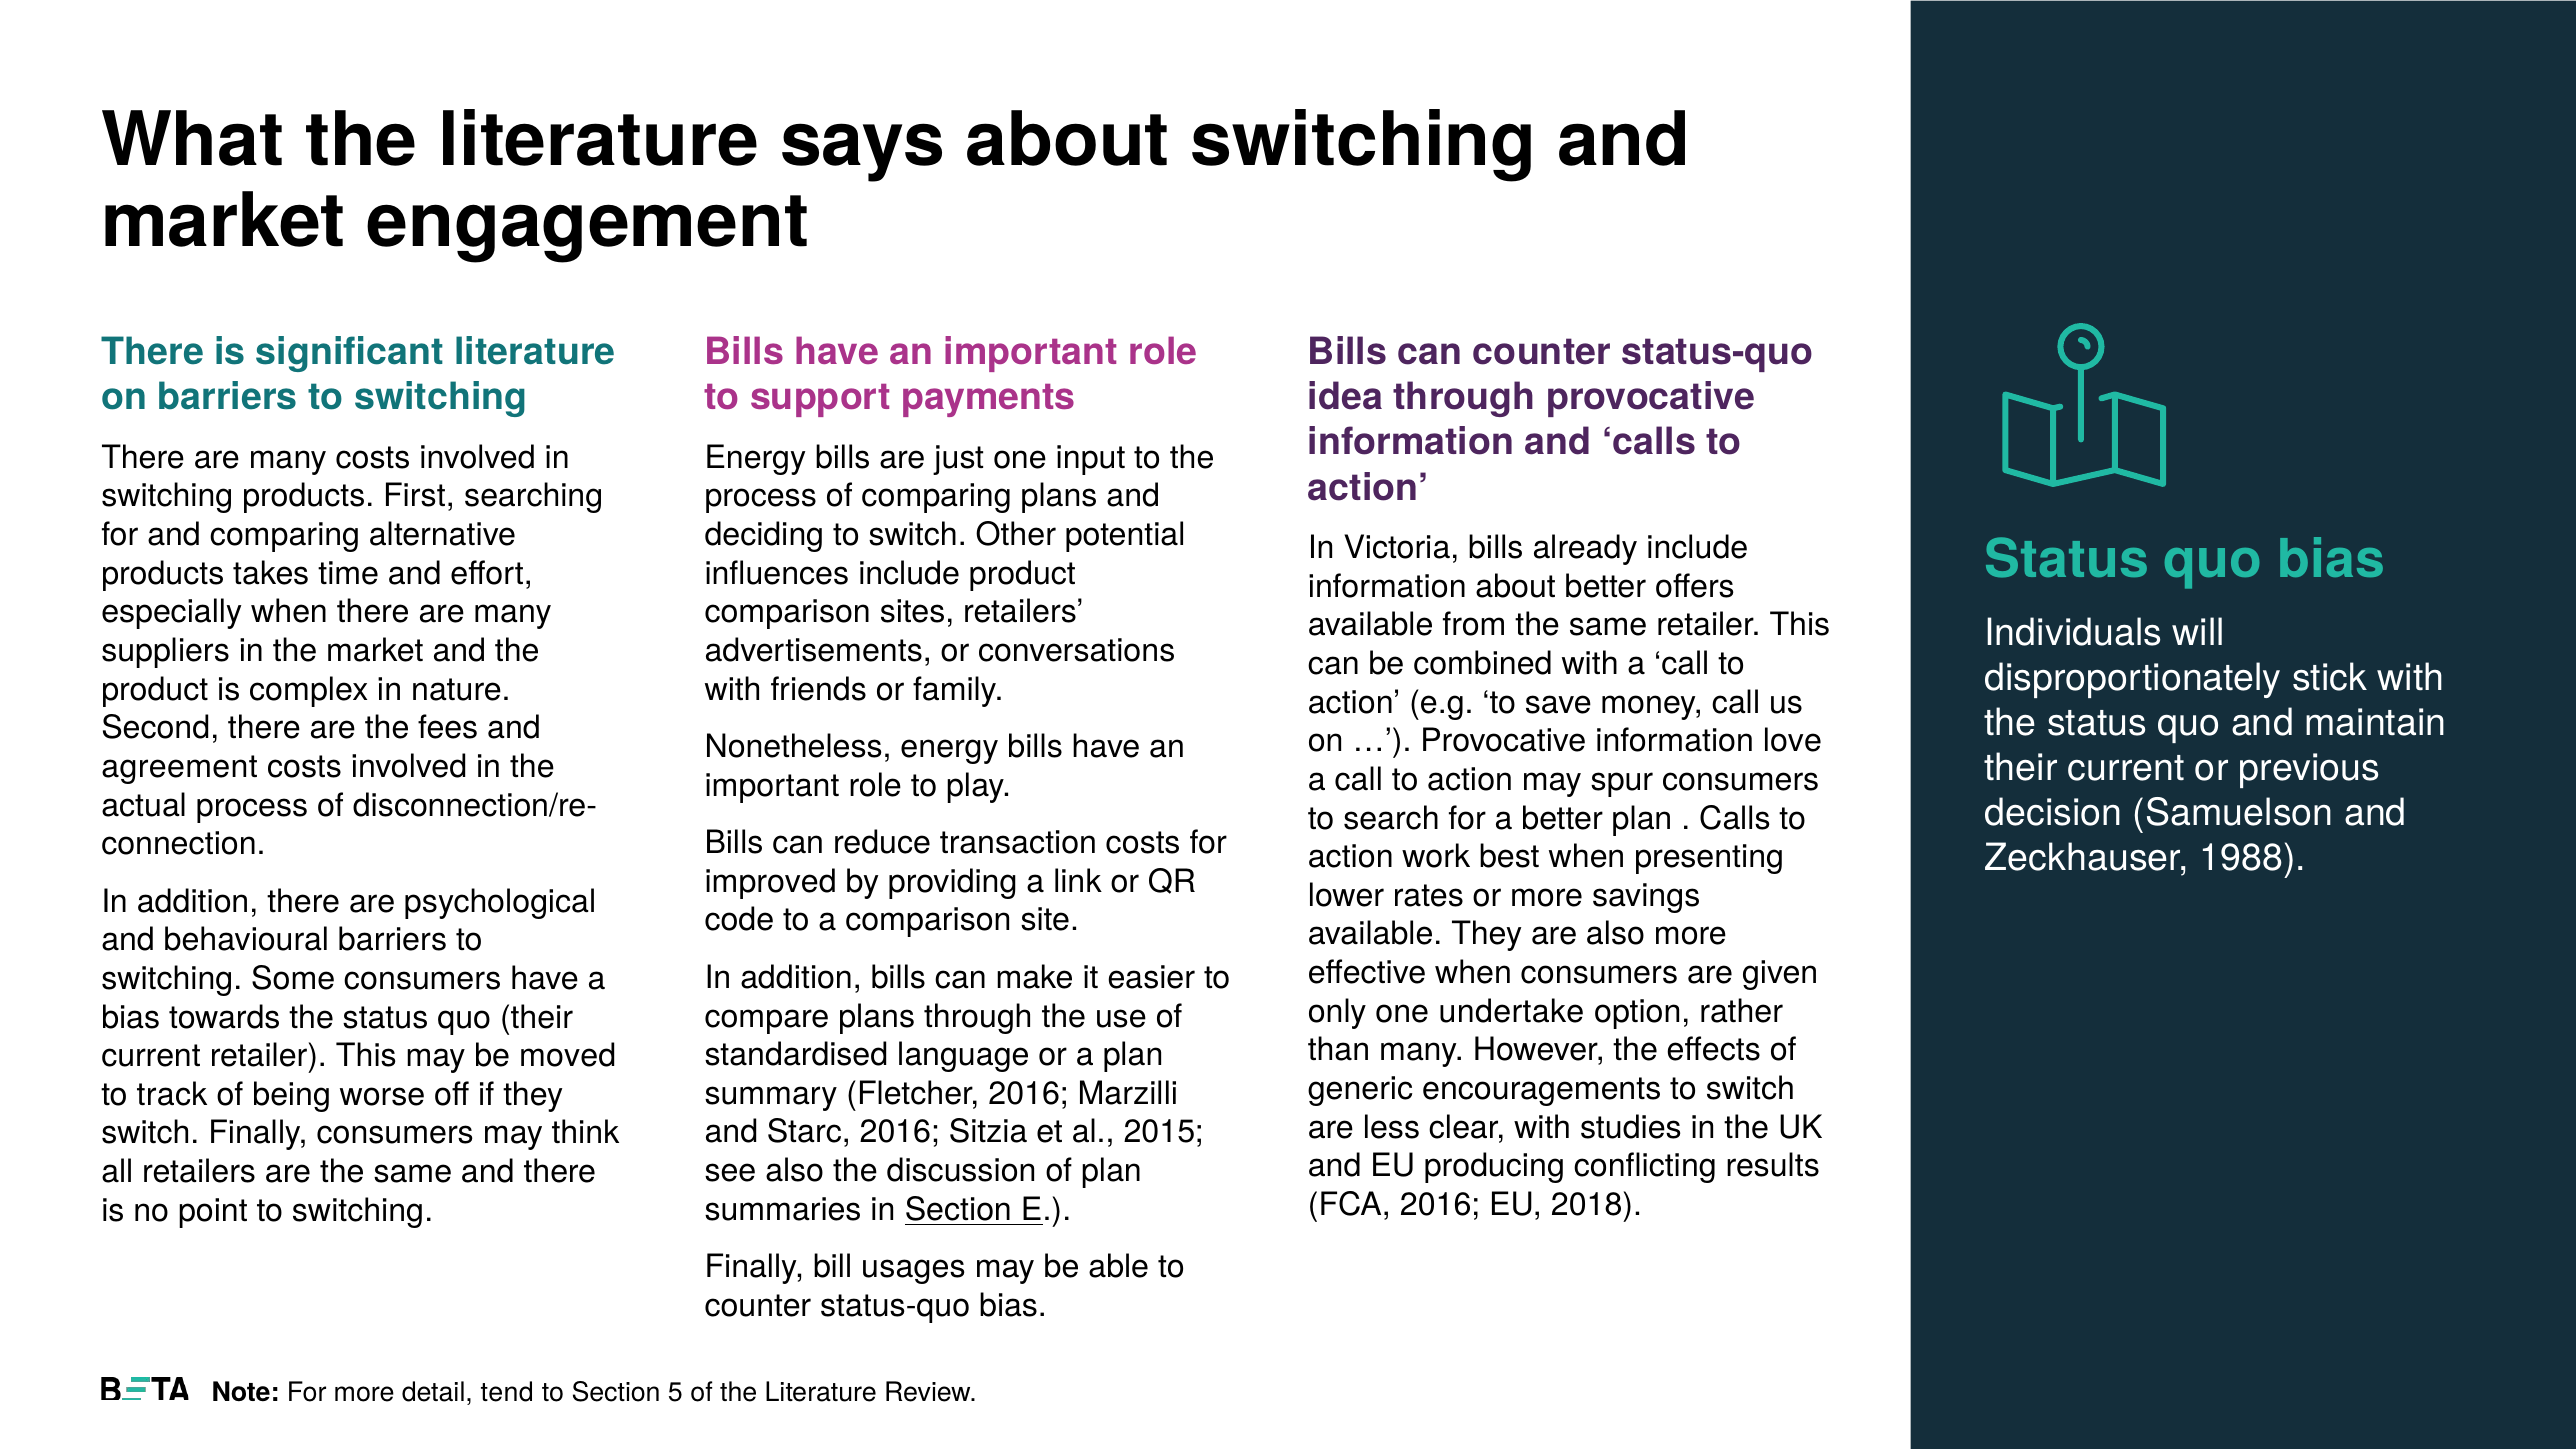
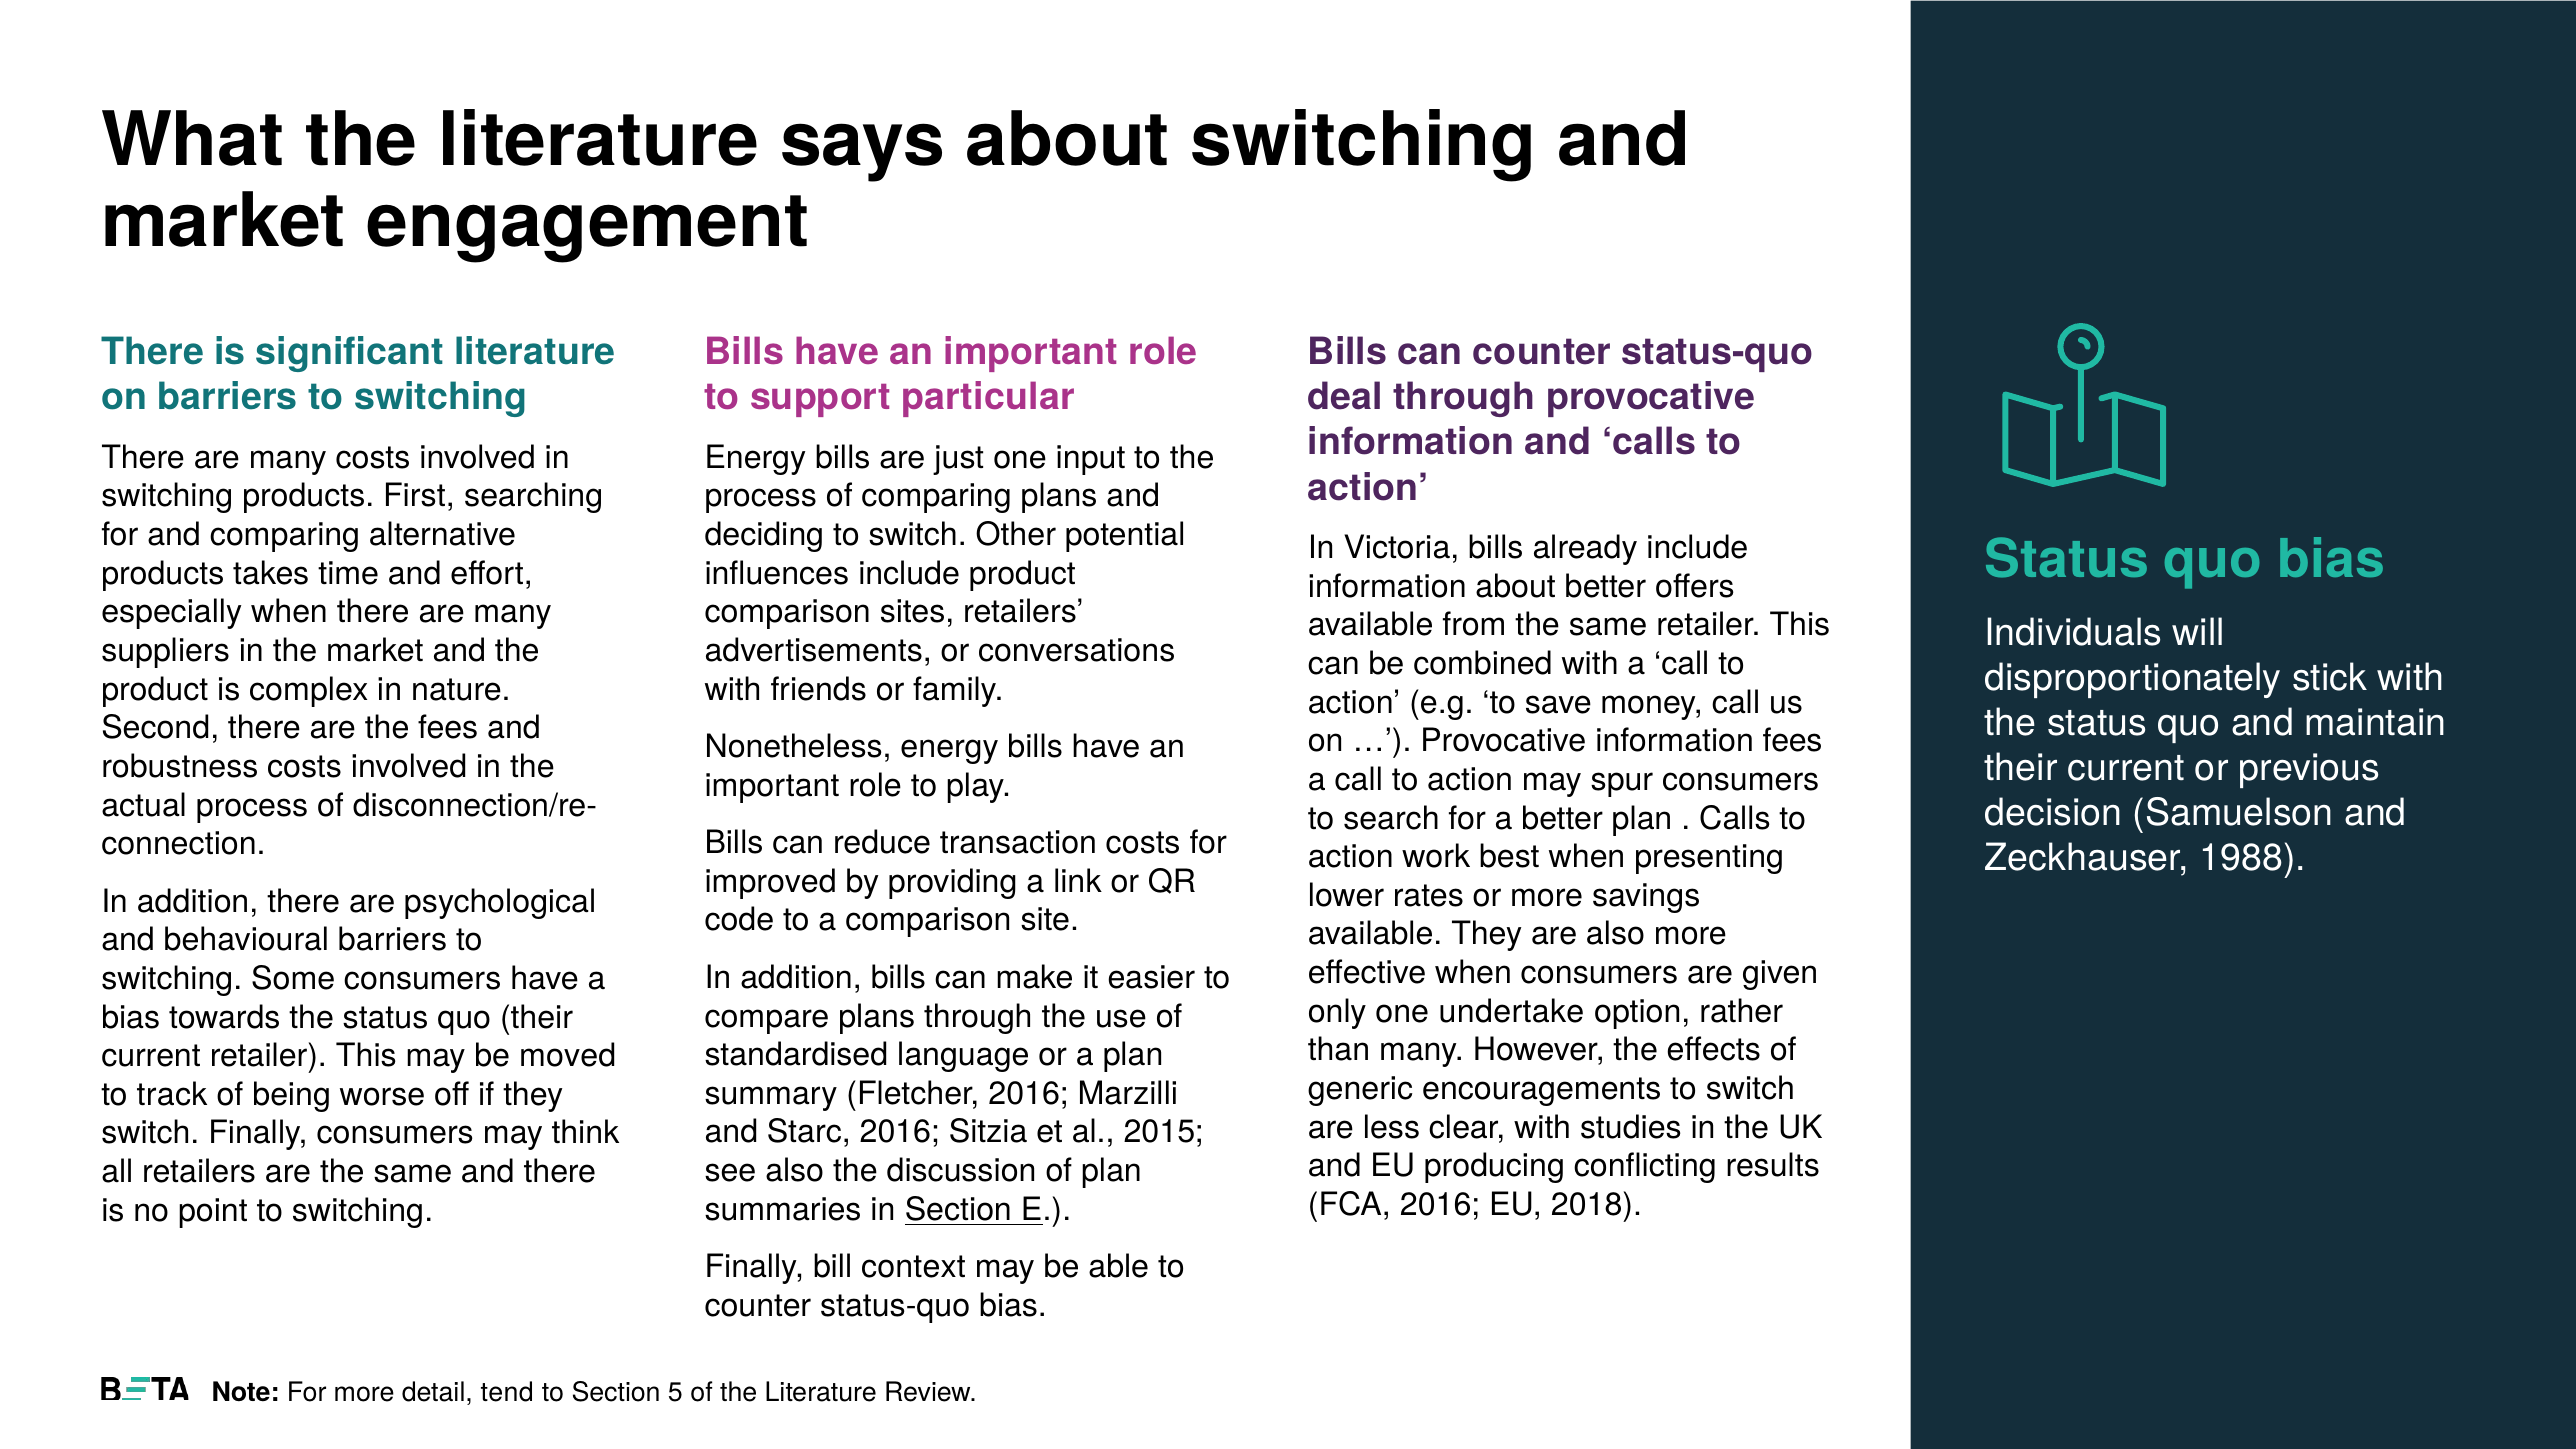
payments: payments -> particular (988, 397)
idea: idea -> deal (1346, 397)
information love: love -> fees (1793, 741)
agreement: agreement -> robustness (180, 767)
usages: usages -> context (913, 1267)
